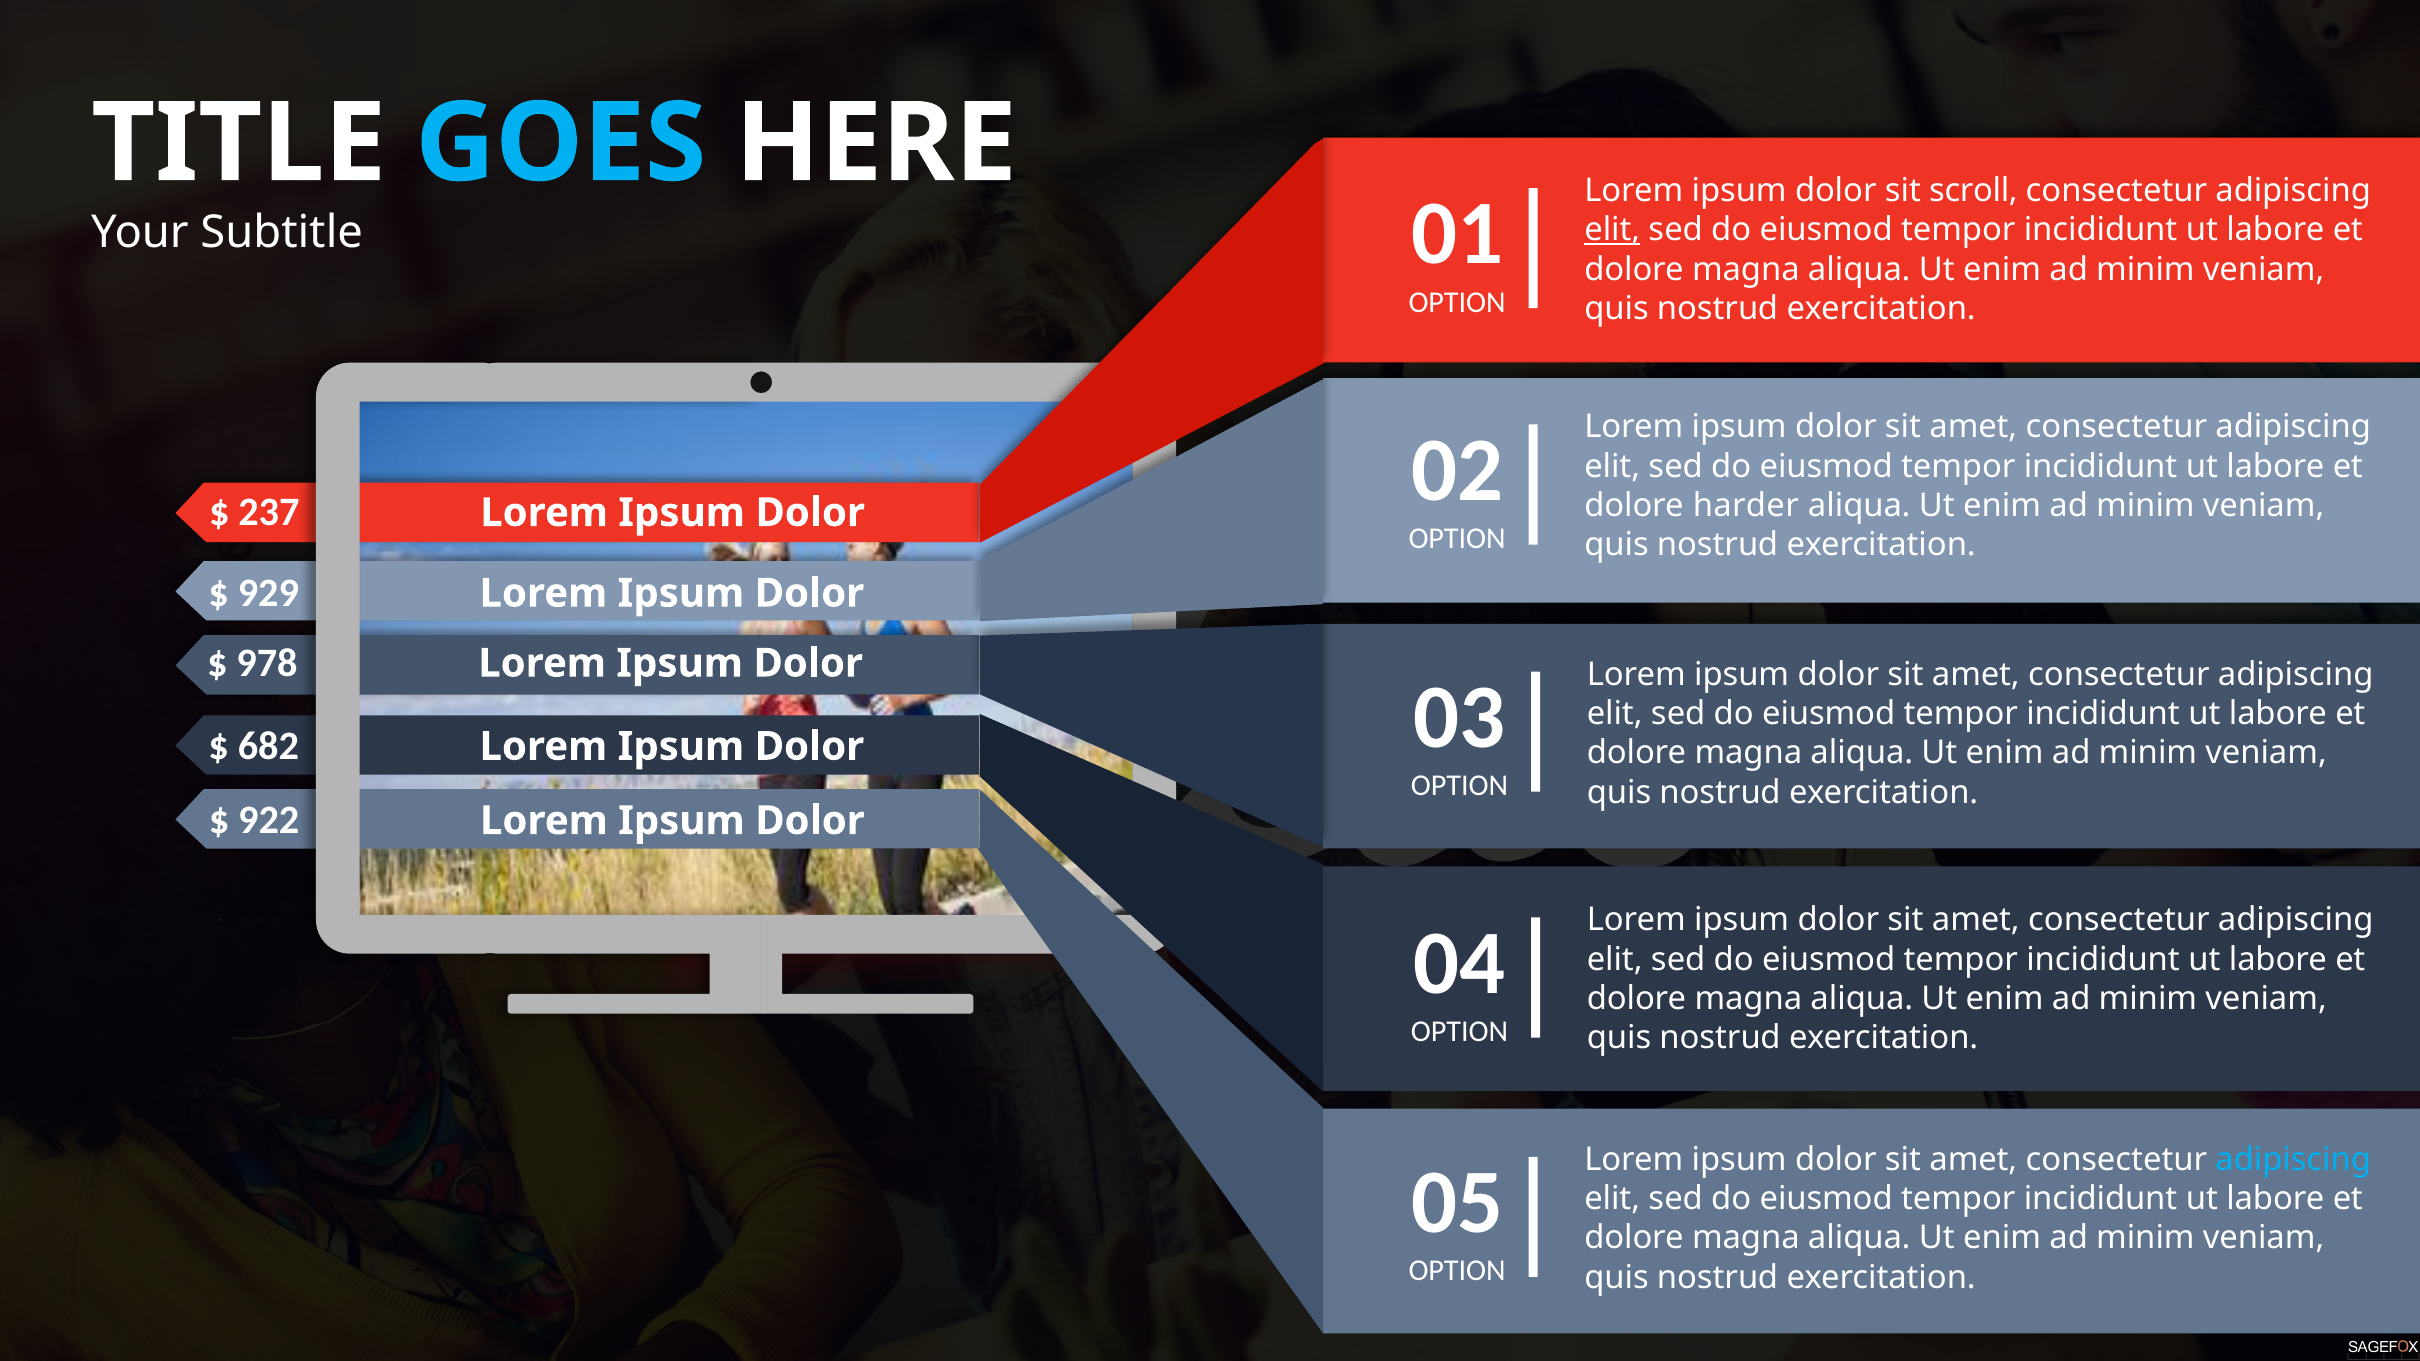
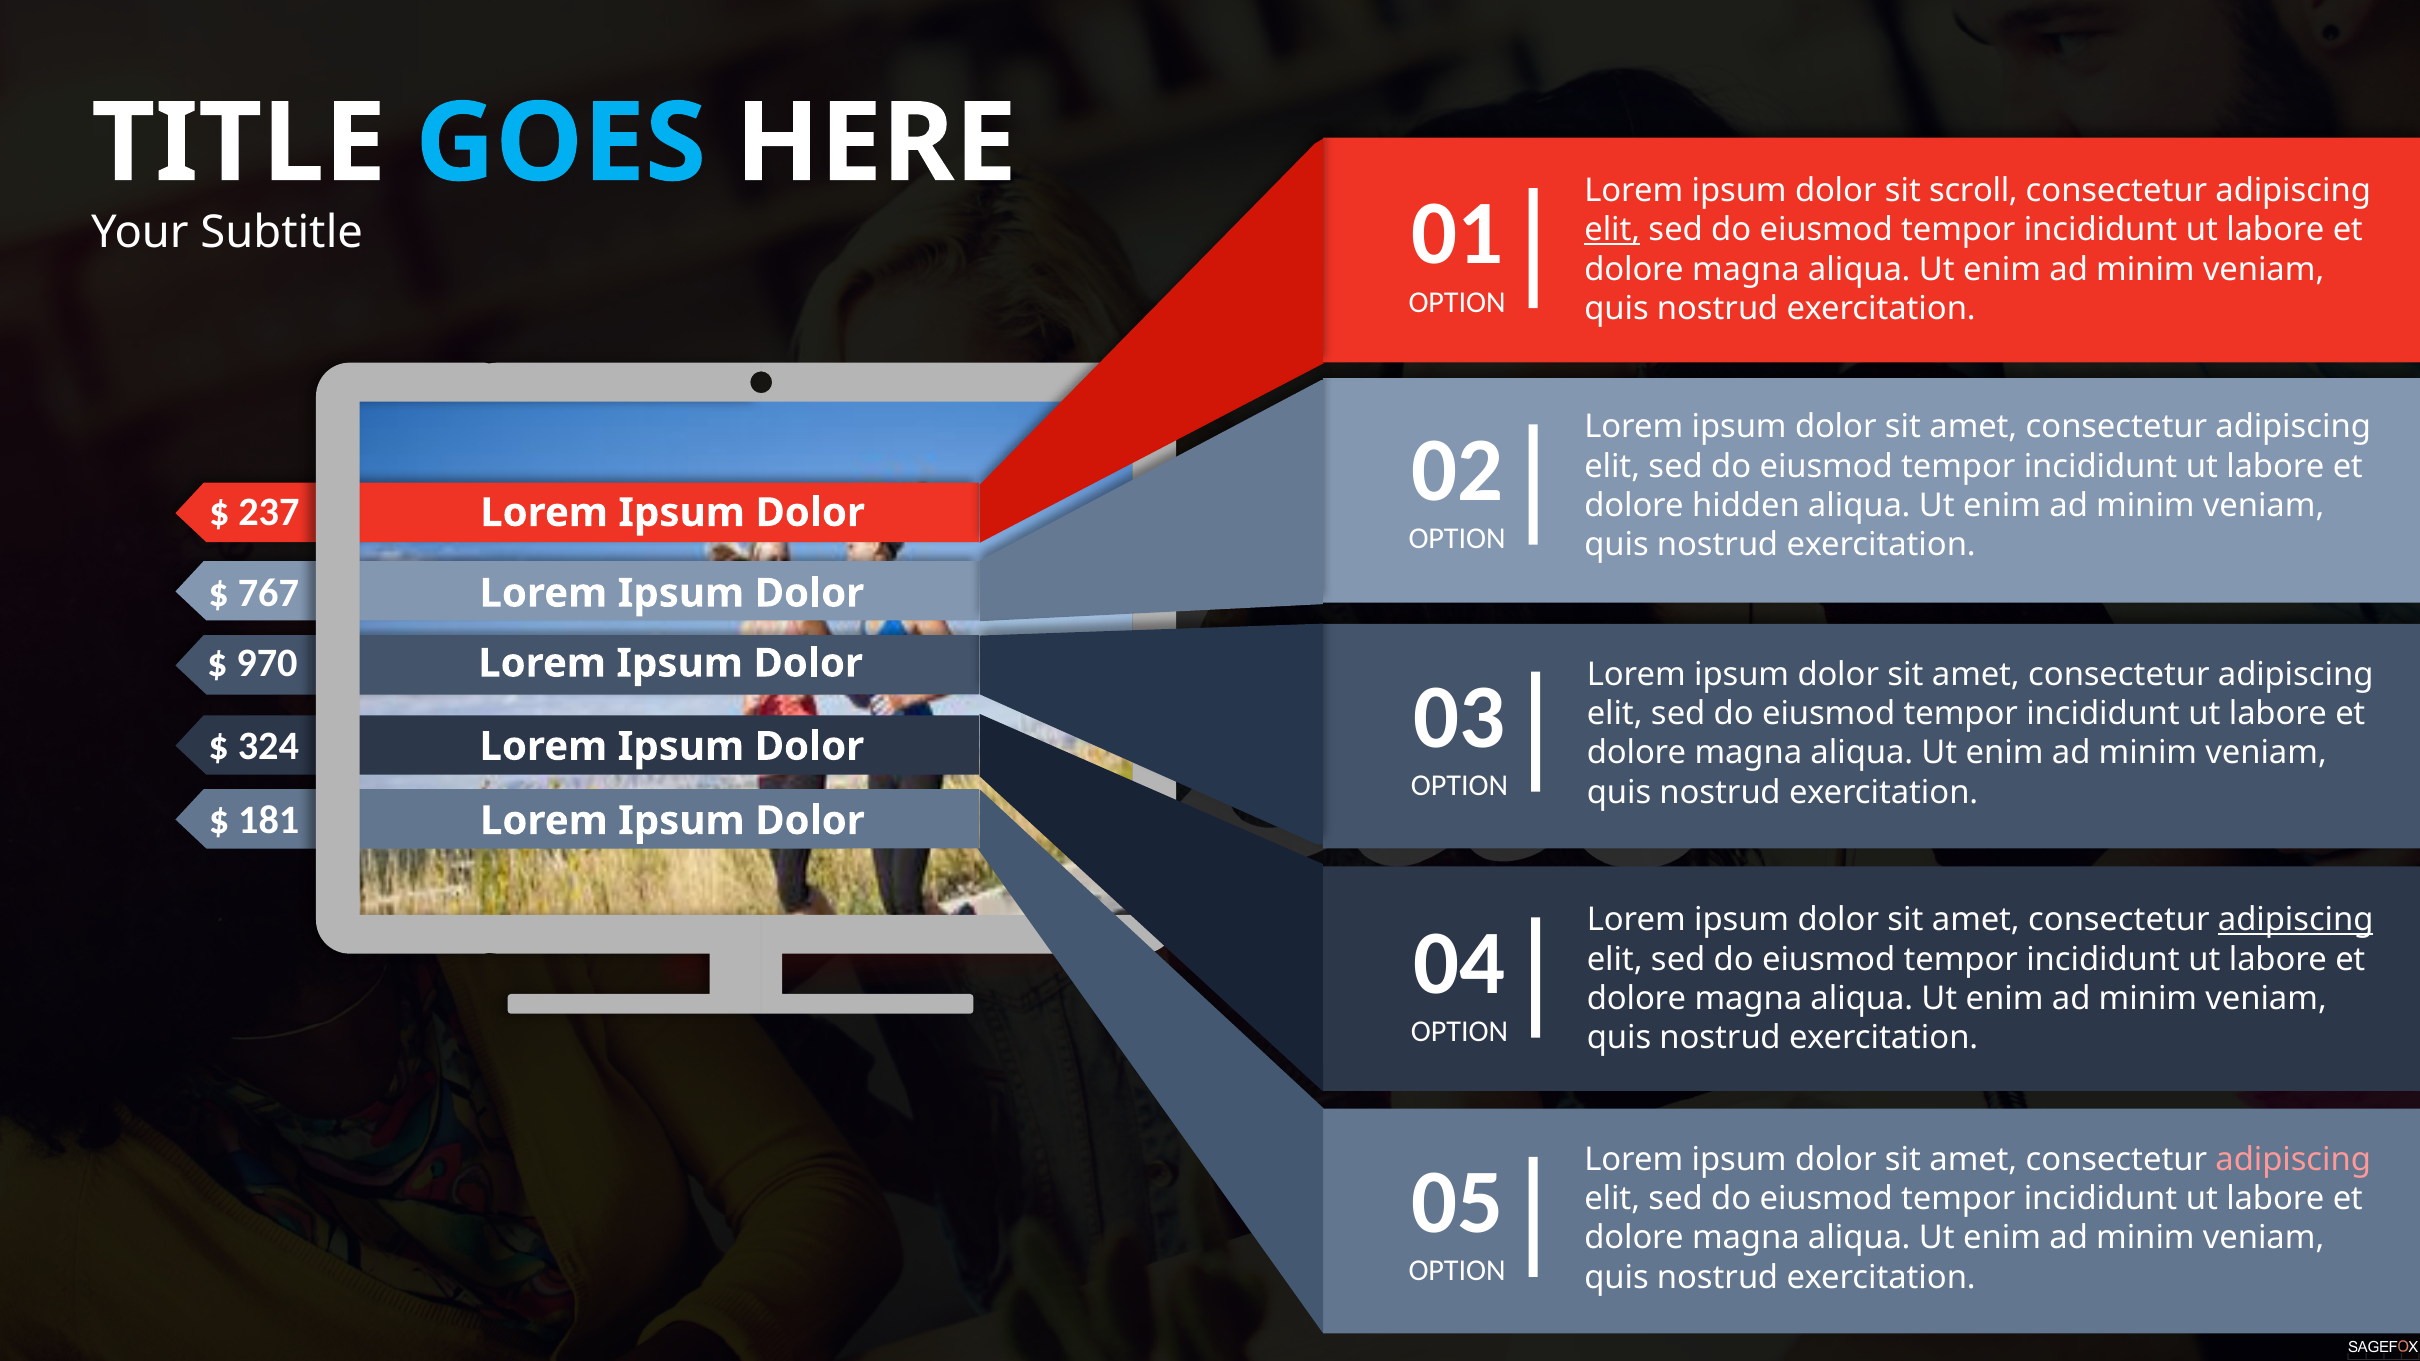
harder: harder -> hidden (1746, 506)
929: 929 -> 767 (268, 593)
978: 978 -> 970 (267, 663)
682: 682 -> 324 (268, 746)
922: 922 -> 181 (269, 821)
adipiscing underline: none -> present (2296, 920)
adipiscing colour: light blue -> pink (2293, 1160)
